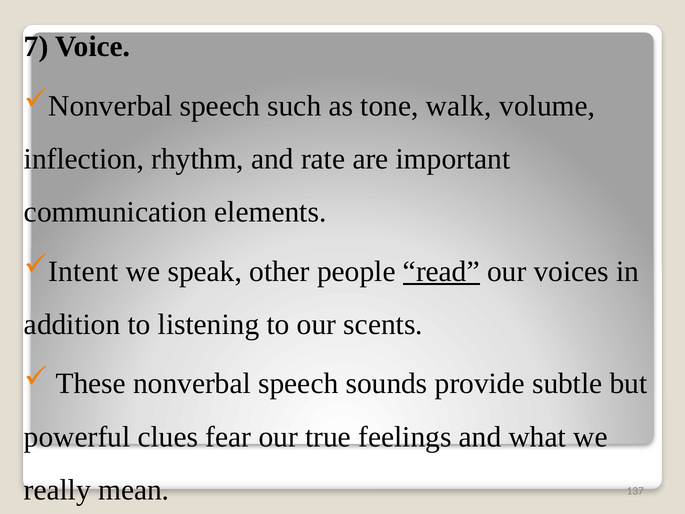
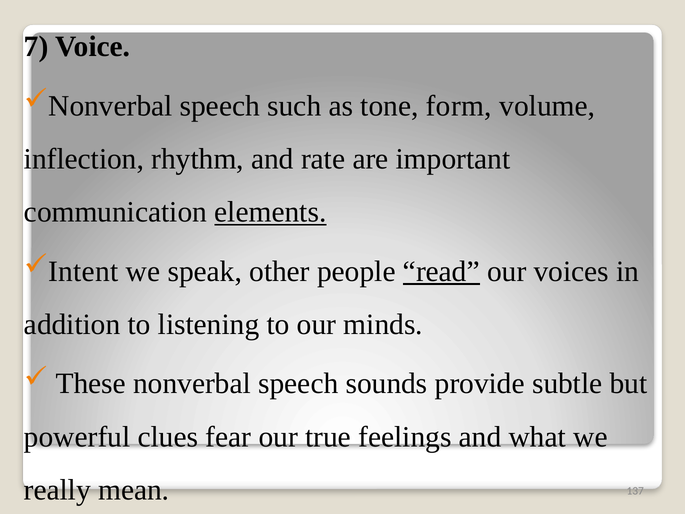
walk: walk -> form (459, 106)
elements underline: none -> present (270, 212)
scents: scents -> minds (383, 324)
